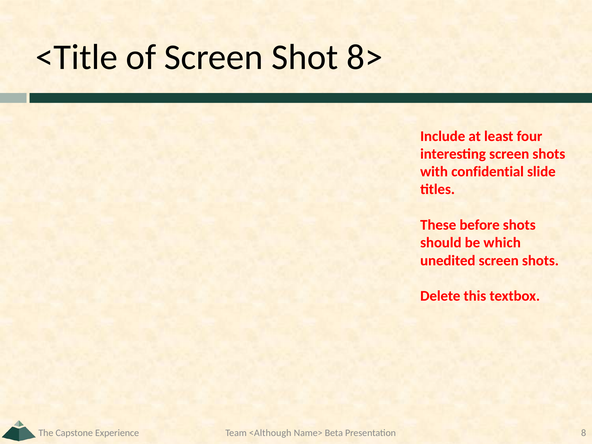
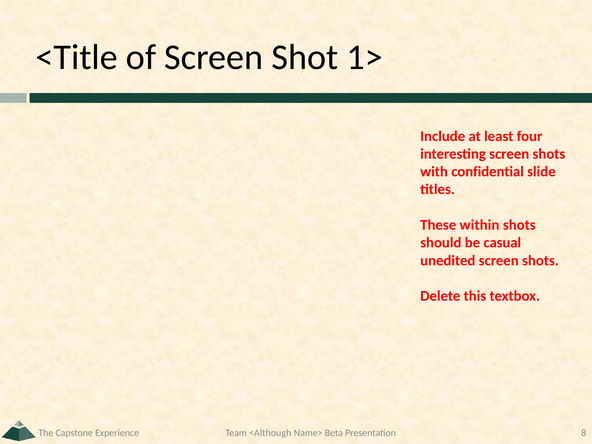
8>: 8> -> 1> (365, 57)
before: before -> within (479, 225)
which: which -> casual (502, 243)
